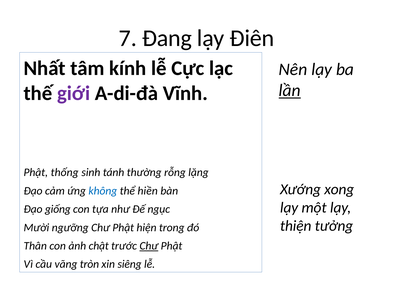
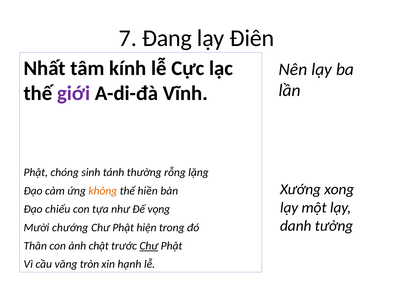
lần underline: present -> none (290, 90)
thống: thống -> chóng (65, 172)
không colour: blue -> orange (103, 191)
giống: giống -> chiếu (58, 209)
ngục: ngục -> vọng (159, 209)
thiện: thiện -> danh (296, 226)
ngưỡng: ngưỡng -> chướng (70, 227)
siêng: siêng -> hạnh (129, 264)
